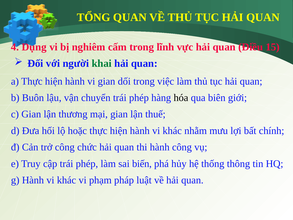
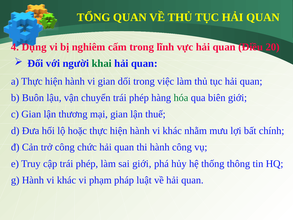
15: 15 -> 20 (273, 47)
hóa colour: black -> green (181, 98)
sai biến: biến -> giới (142, 164)
